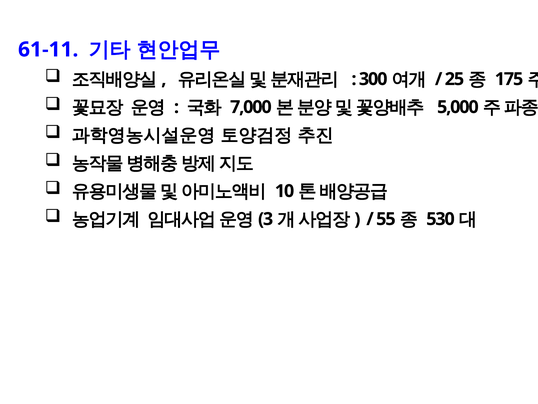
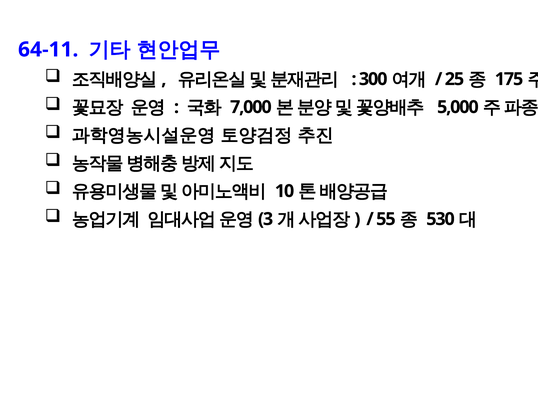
61-11: 61-11 -> 64-11 (48, 49)
